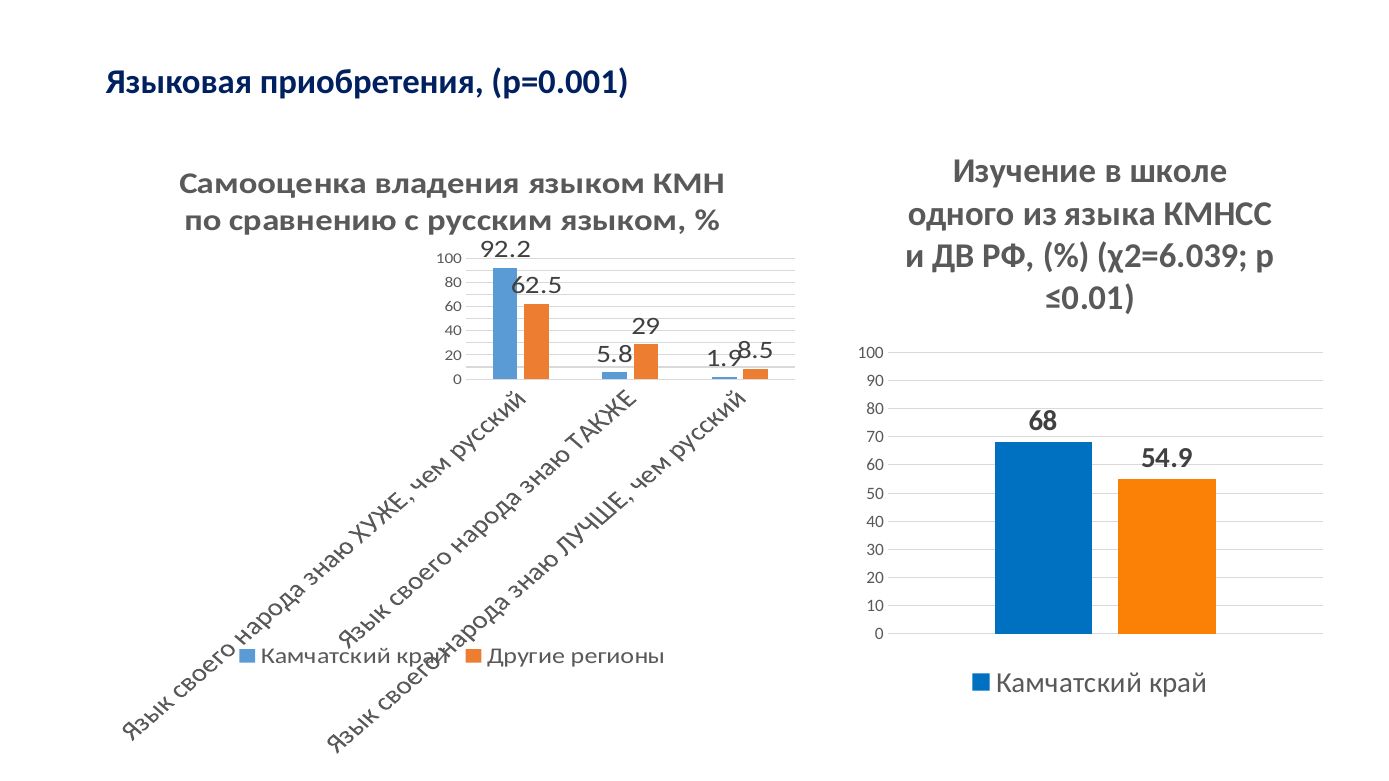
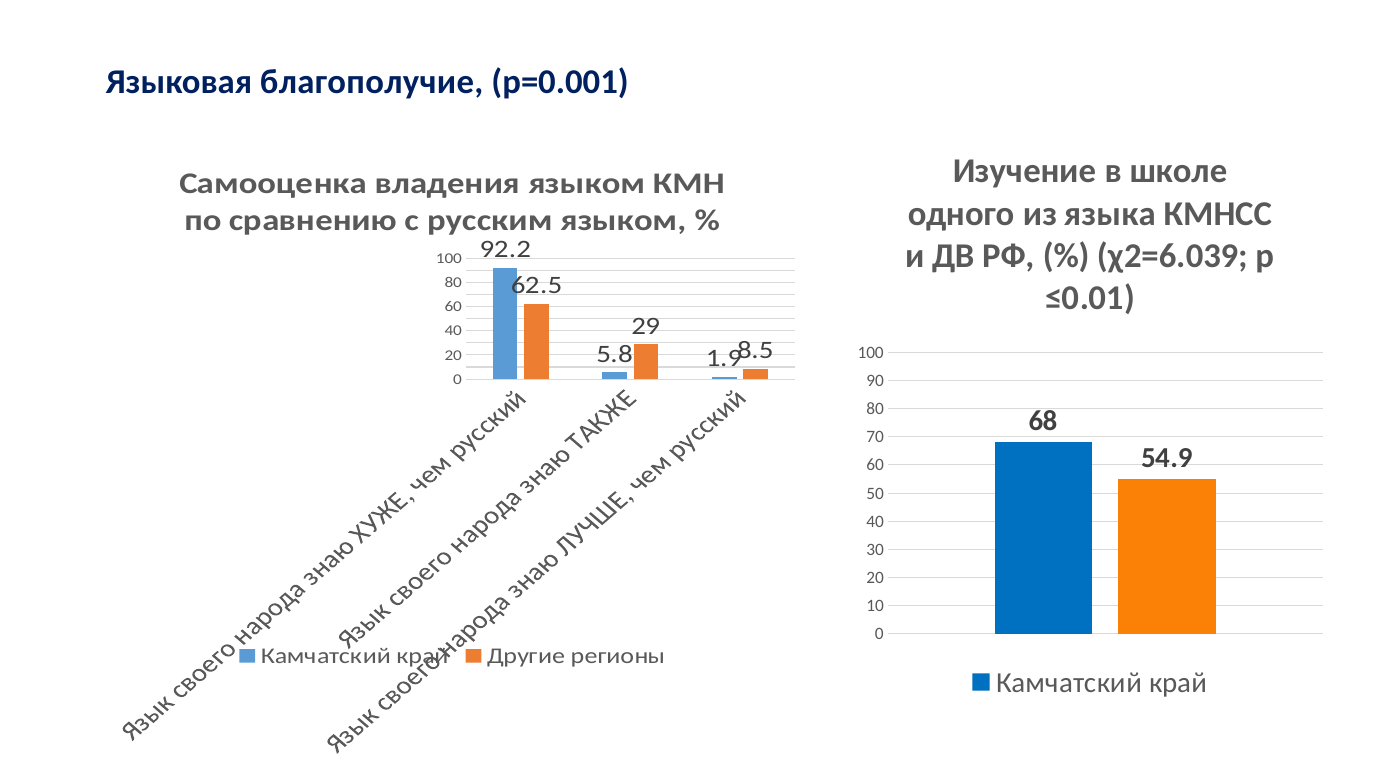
приобретения: приобретения -> благополучие (372, 82)
